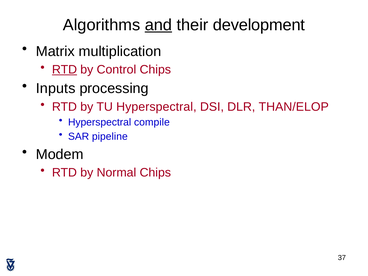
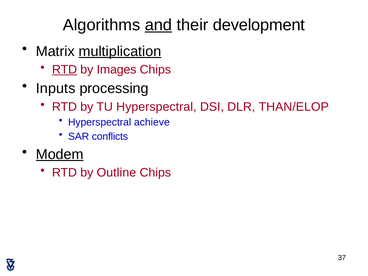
multiplication underline: none -> present (120, 51)
Control: Control -> Images (117, 70)
compile: compile -> achieve (152, 122)
pipeline: pipeline -> conflicts (110, 136)
Modem underline: none -> present (60, 154)
Normal: Normal -> Outline (116, 173)
